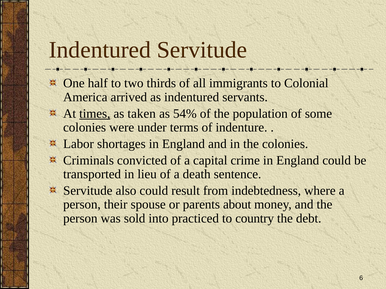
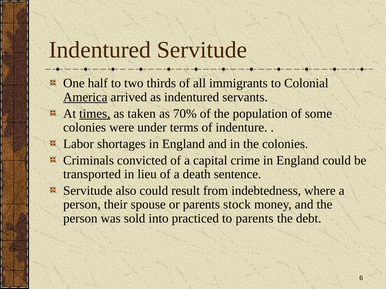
America underline: none -> present (85, 97)
54%: 54% -> 70% (185, 114)
about: about -> stock (237, 205)
to country: country -> parents (255, 219)
